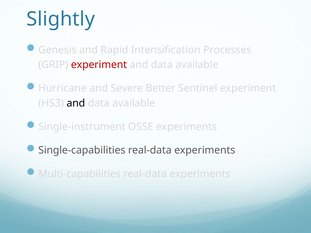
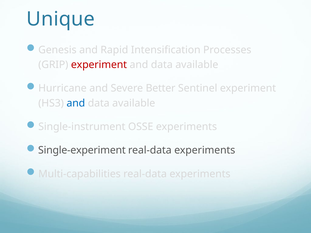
Slightly: Slightly -> Unique (61, 19)
and colour: black -> blue (76, 103)
Single-capabilities: Single-capabilities -> Single-experiment (82, 150)
